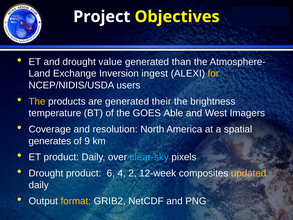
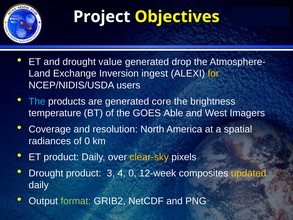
than: than -> drop (181, 62)
The colour: yellow -> light blue (37, 101)
their: their -> core (161, 101)
generates: generates -> radiances (50, 141)
of 9: 9 -> 0 (87, 141)
clear-sky colour: light blue -> yellow (149, 157)
6: 6 -> 3 (111, 173)
4 2: 2 -> 0 (132, 173)
format colour: yellow -> light green (76, 201)
